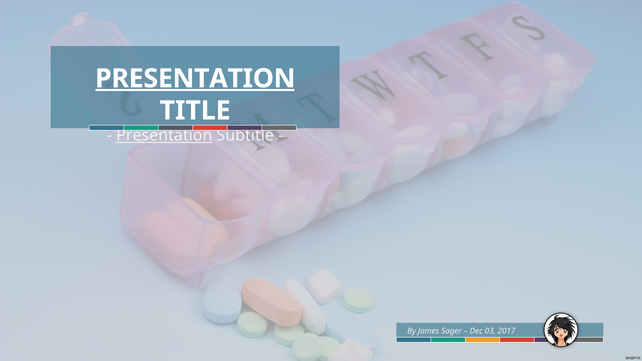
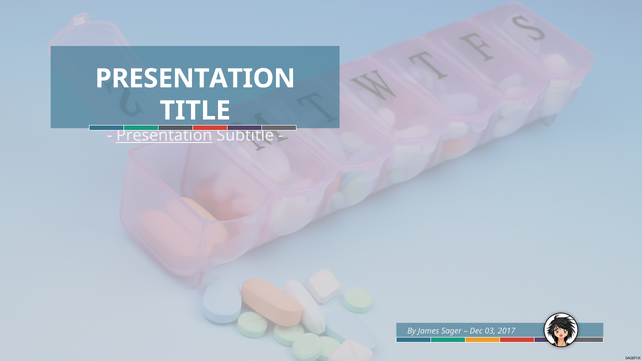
PRESENTATION underline: present -> none (195, 79)
